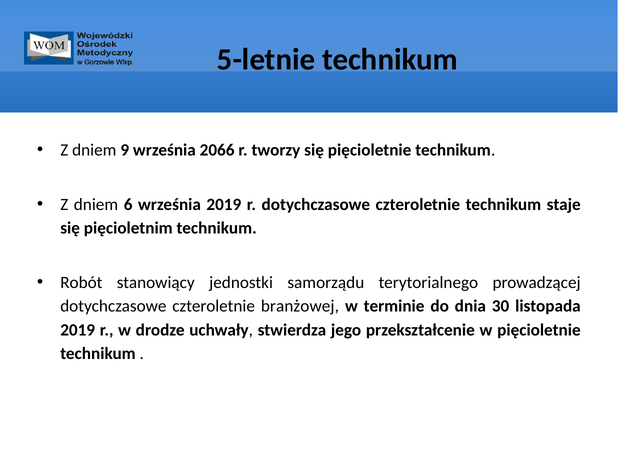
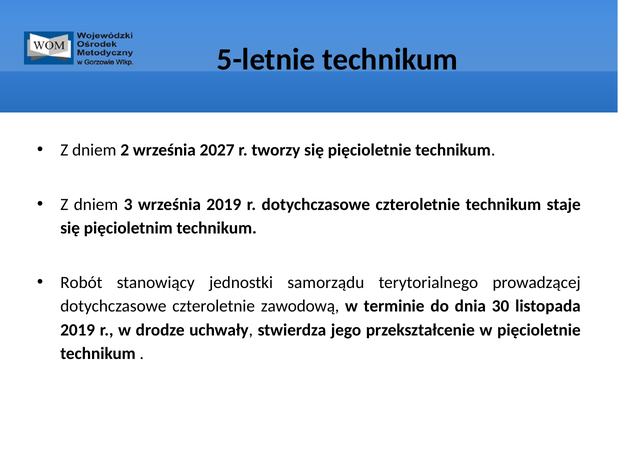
9: 9 -> 2 (125, 150)
2066: 2066 -> 2027 (217, 150)
6: 6 -> 3 (128, 204)
branżowej: branżowej -> zawodową (300, 306)
